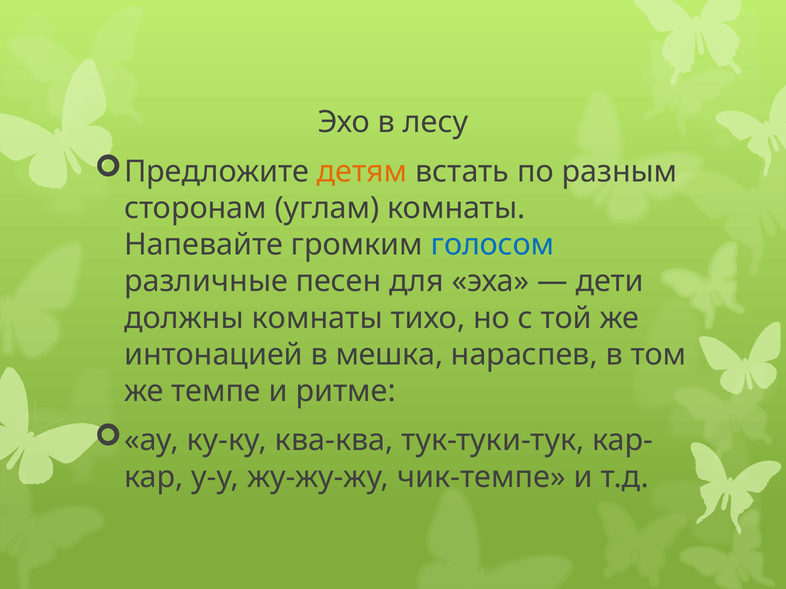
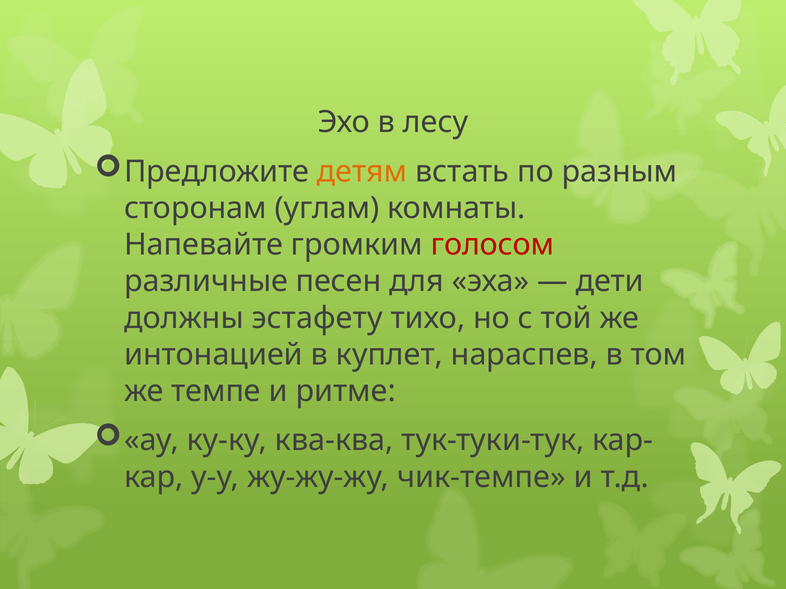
голосом colour: blue -> red (493, 245)
должны комнаты: комнаты -> эстафету (317, 318)
мешка: мешка -> куплет (389, 355)
